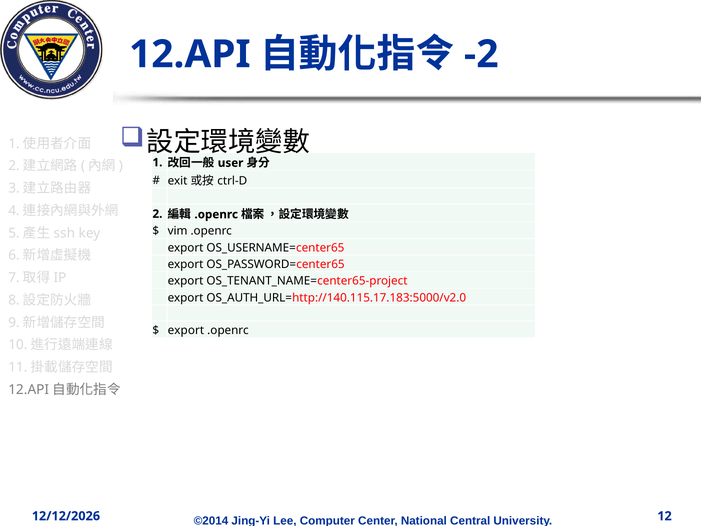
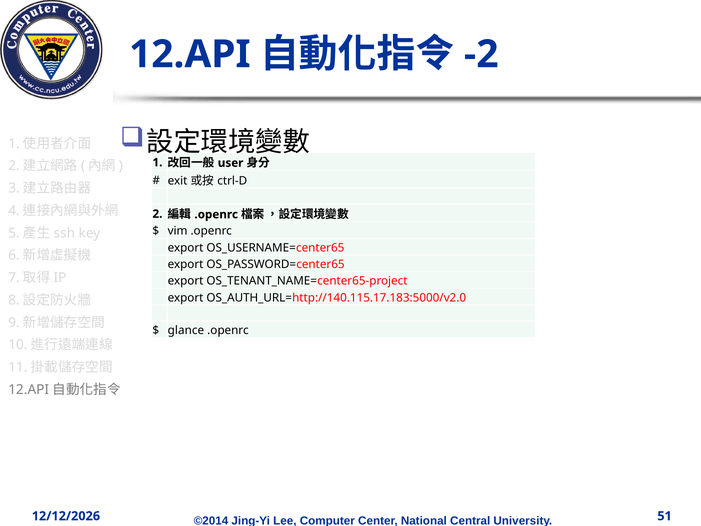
export: export -> glance (186, 330)
12: 12 -> 51 (665, 516)
